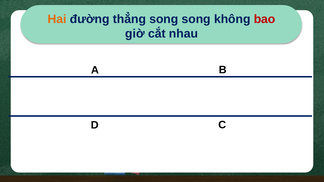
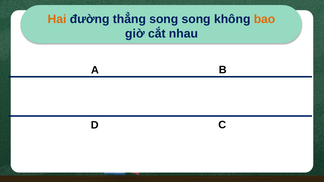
bao colour: red -> orange (265, 19)
